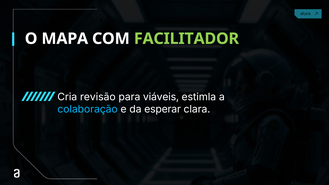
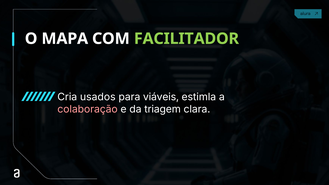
revisão: revisão -> usados (98, 97)
colaboração colour: light blue -> pink (88, 109)
esperar: esperar -> triagem (163, 109)
